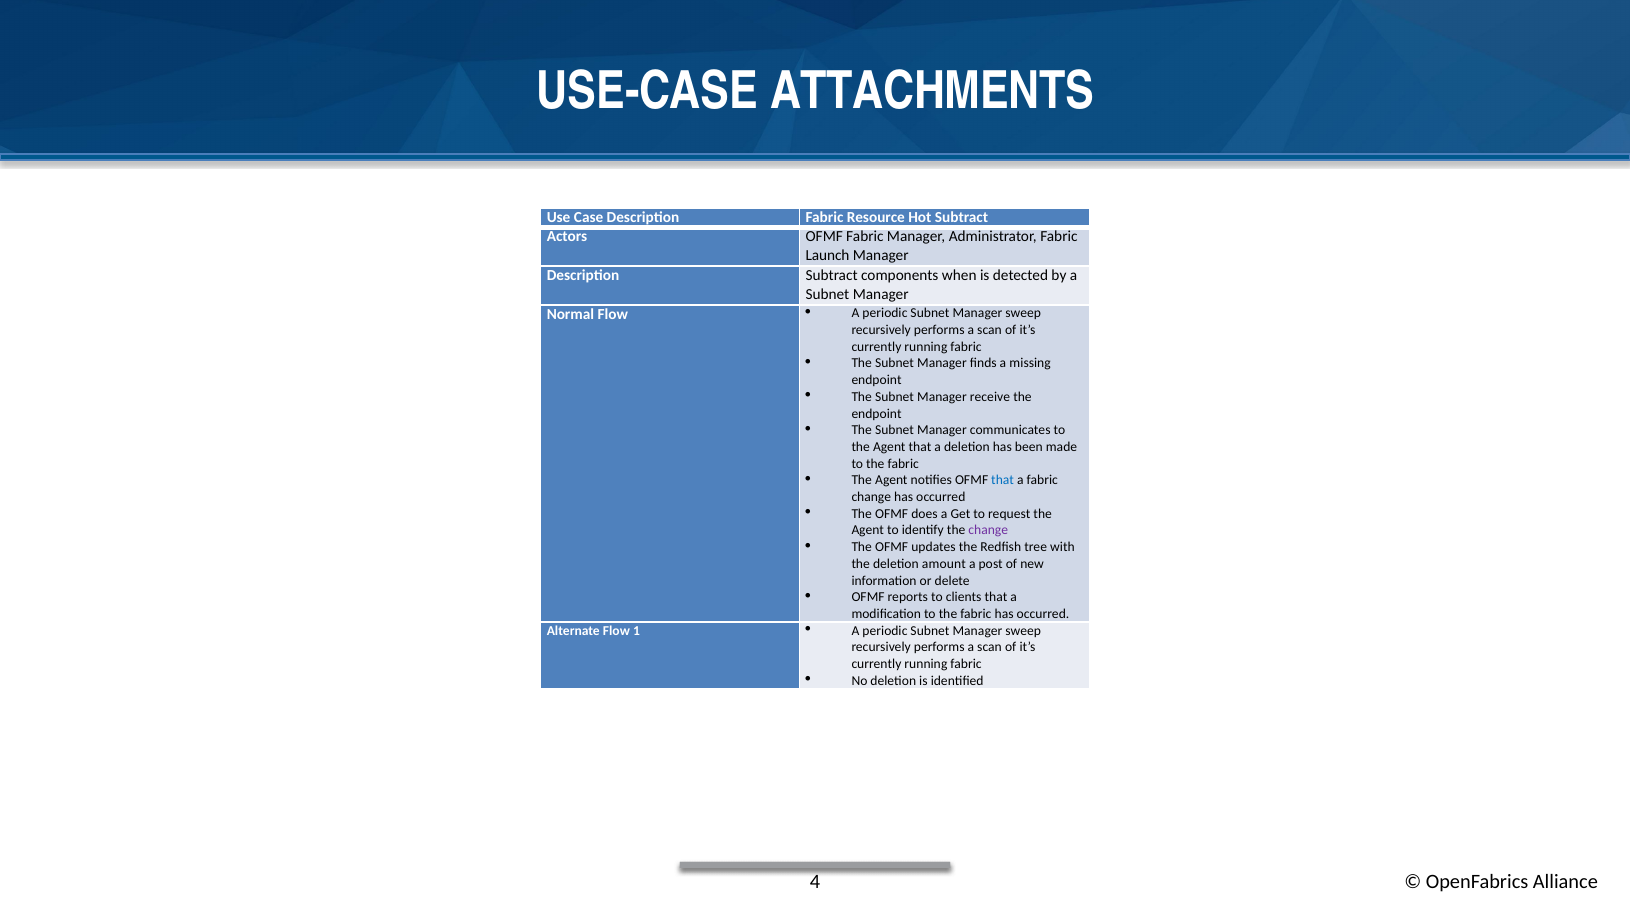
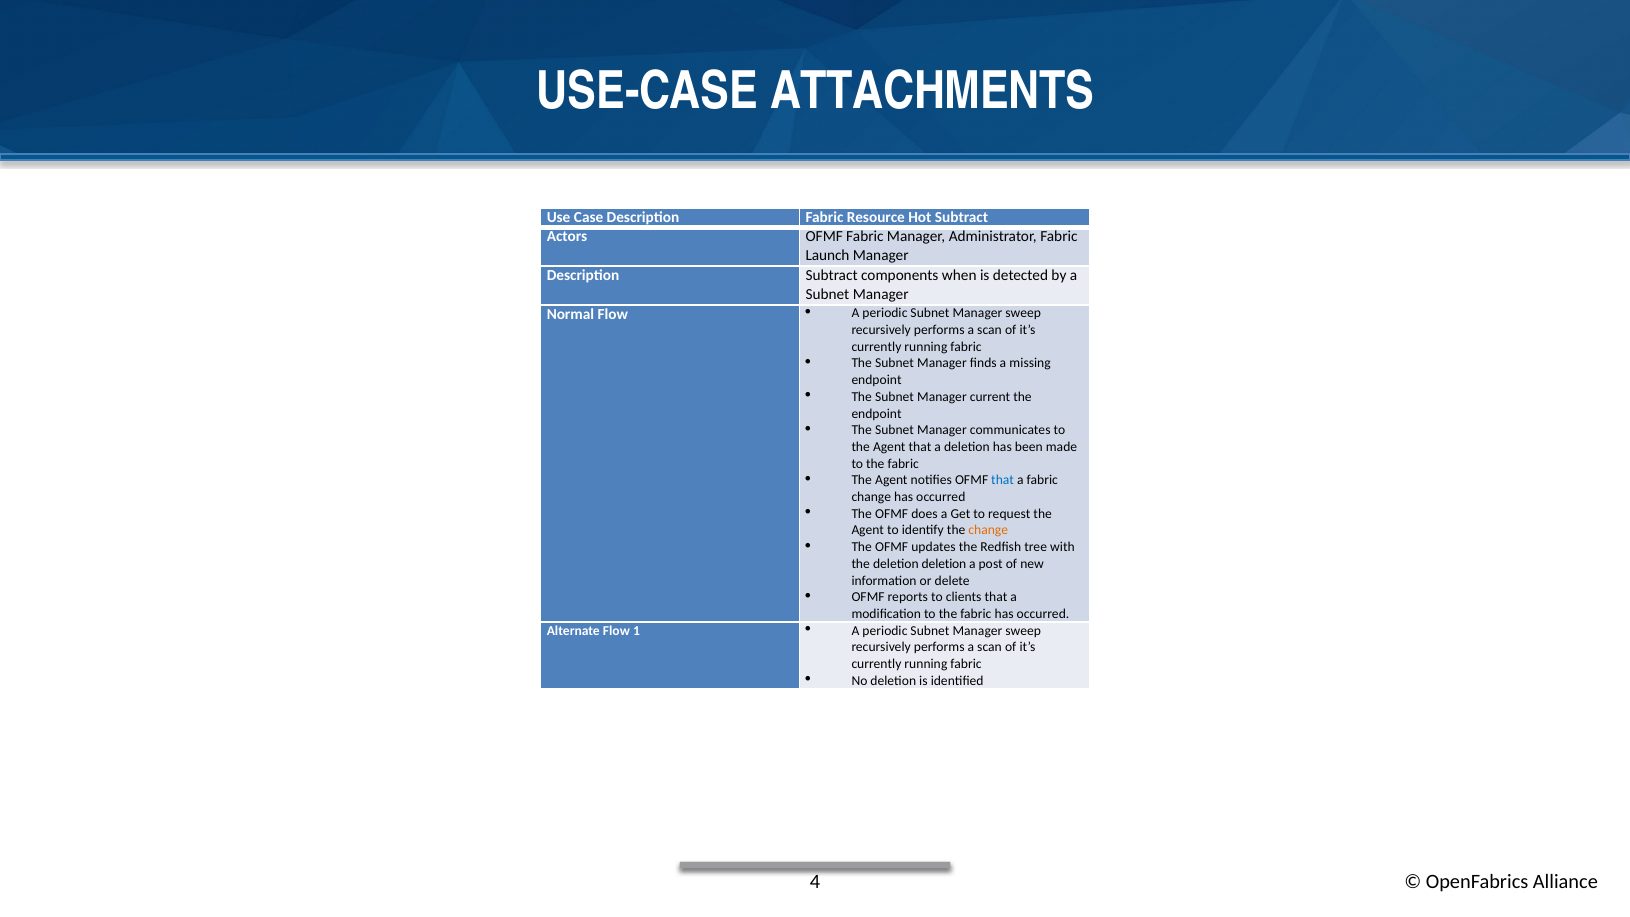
receive: receive -> current (990, 397)
change colour: purple -> orange (988, 530)
deletion amount: amount -> deletion (944, 564)
